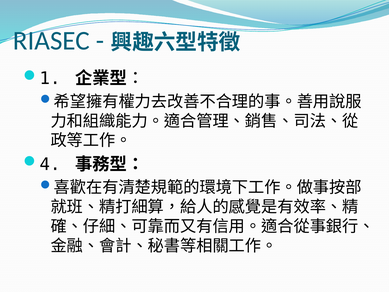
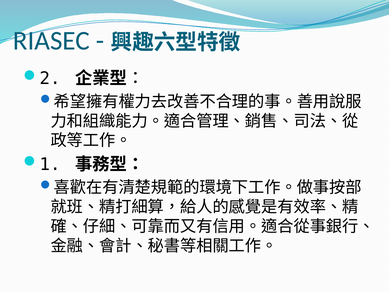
1: 1 -> 2 (50, 78)
4: 4 -> 1 (50, 164)
